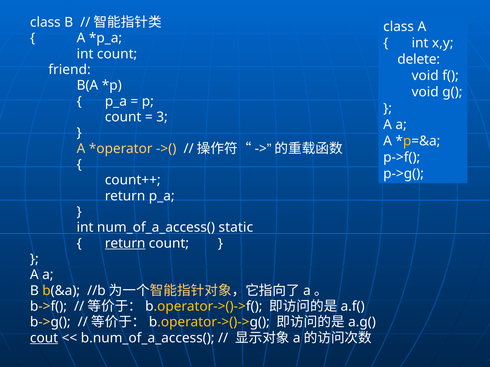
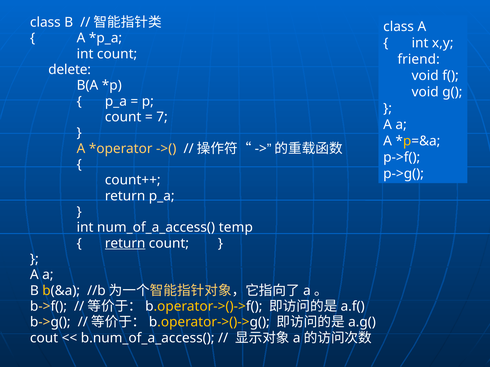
delete: delete -> friend (419, 59)
friend: friend -> delete (70, 70)
3: 3 -> 7 (162, 117)
static: static -> temp (236, 228)
cout underline: present -> none (44, 338)
